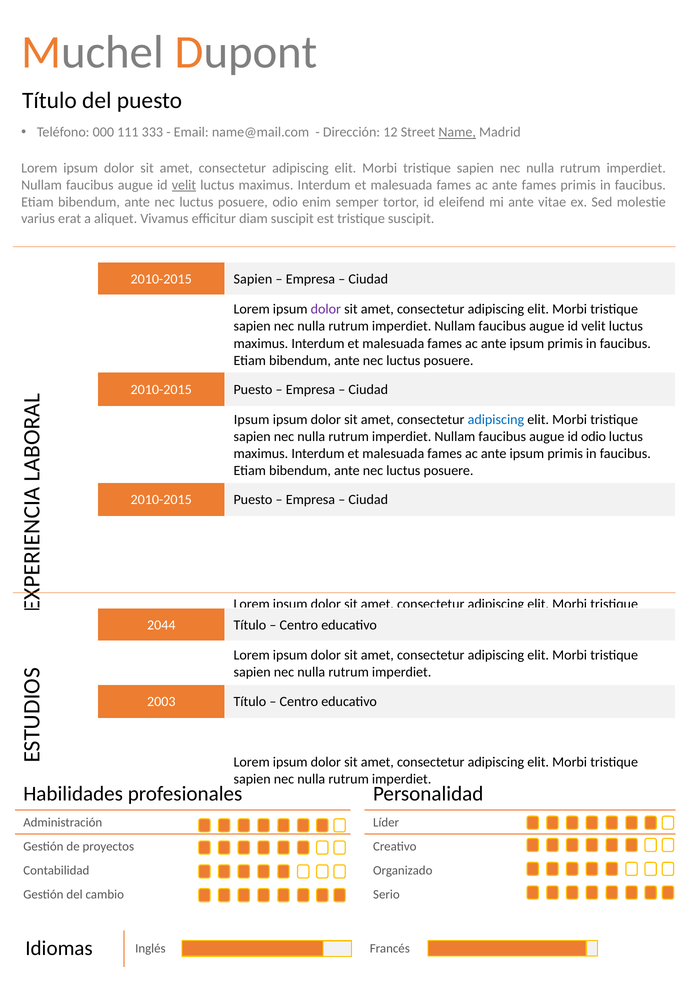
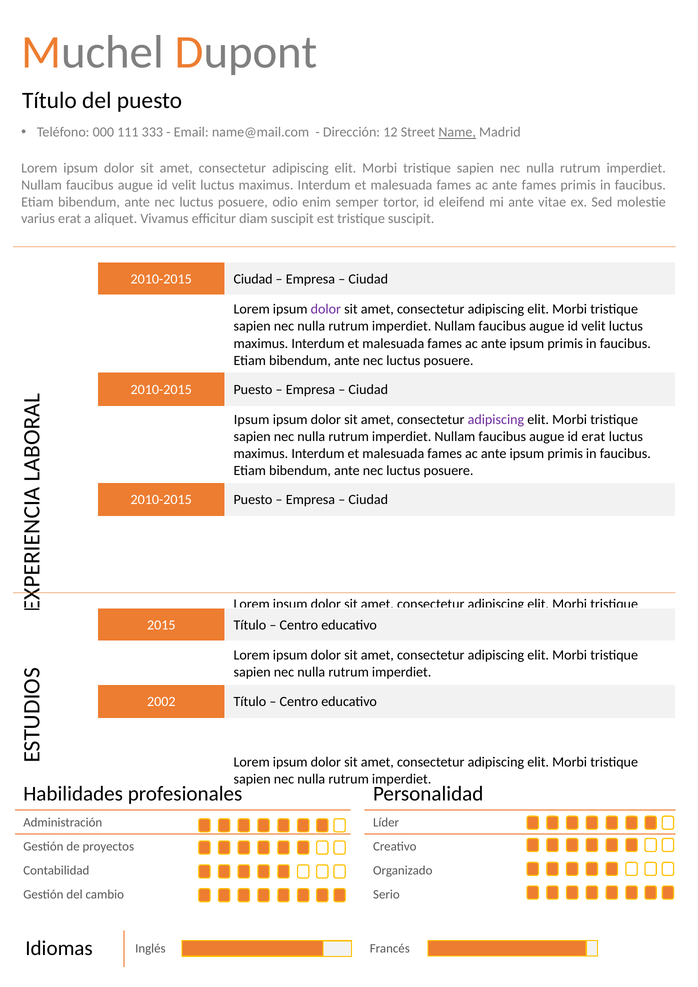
velit underline: present -> none (184, 185)
2010-2015 Sapien: Sapien -> Ciudad (253, 279)
adipiscing colour: blue -> purple (496, 419)
id odio: odio -> erat (593, 437)
2044: 2044 -> 2015 (161, 625)
2003: 2003 -> 2002 (161, 702)
